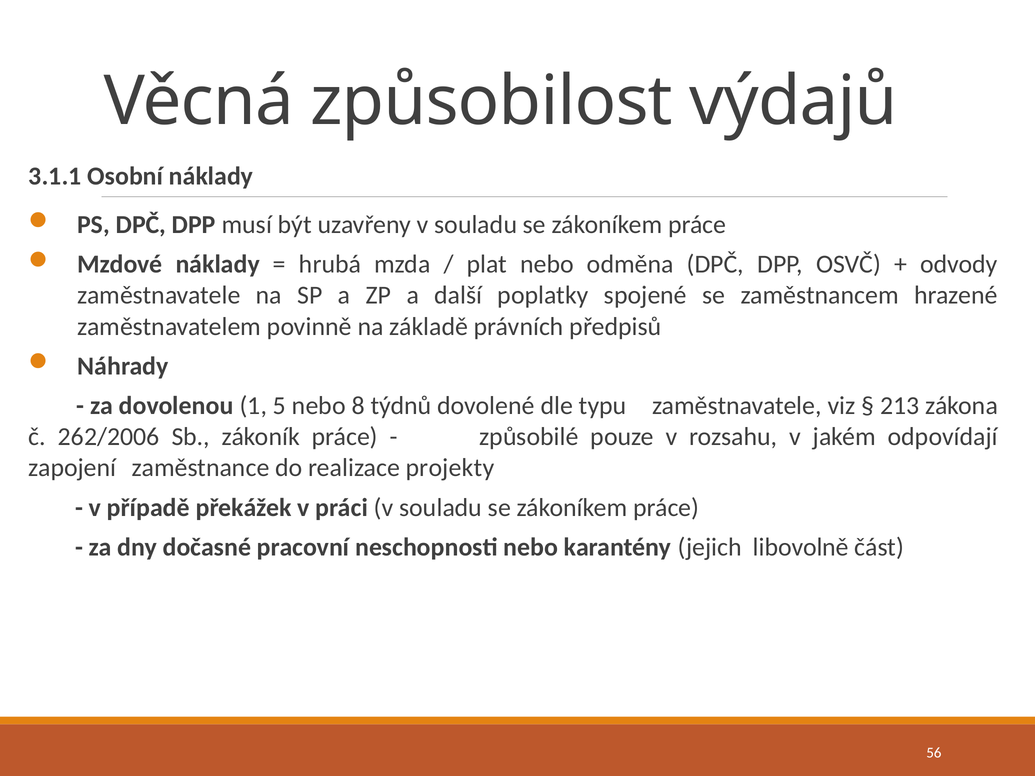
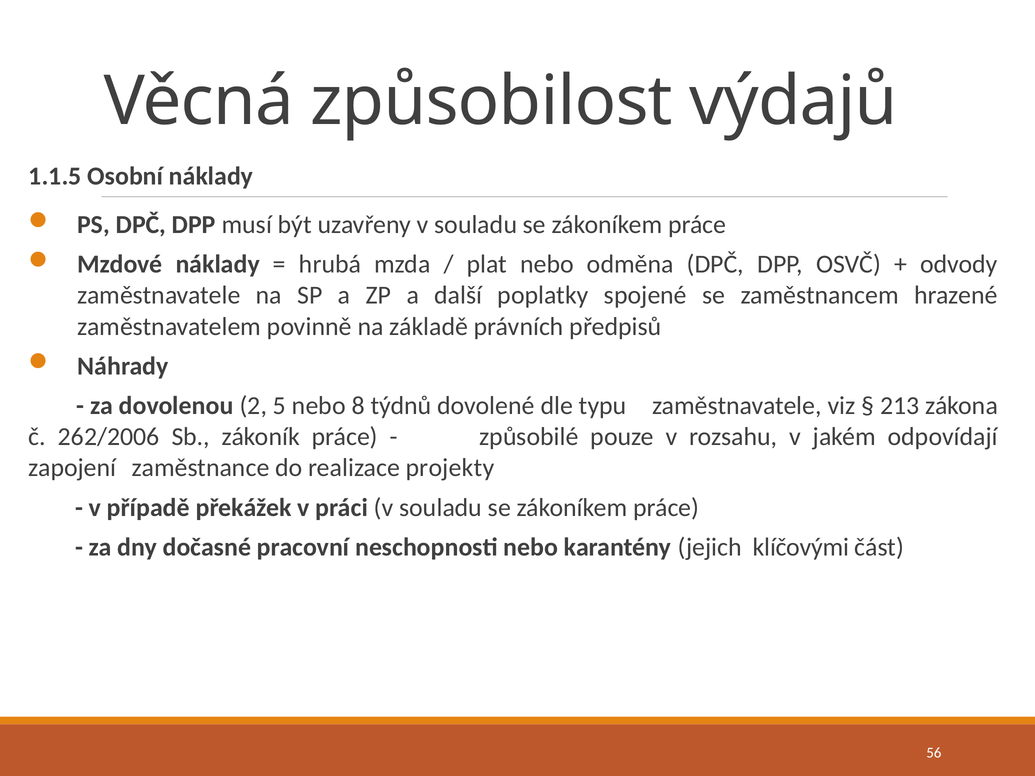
3.1.1: 3.1.1 -> 1.1.5 (55, 176)
1: 1 -> 2 (253, 406)
libovolně: libovolně -> klíčovými (801, 547)
